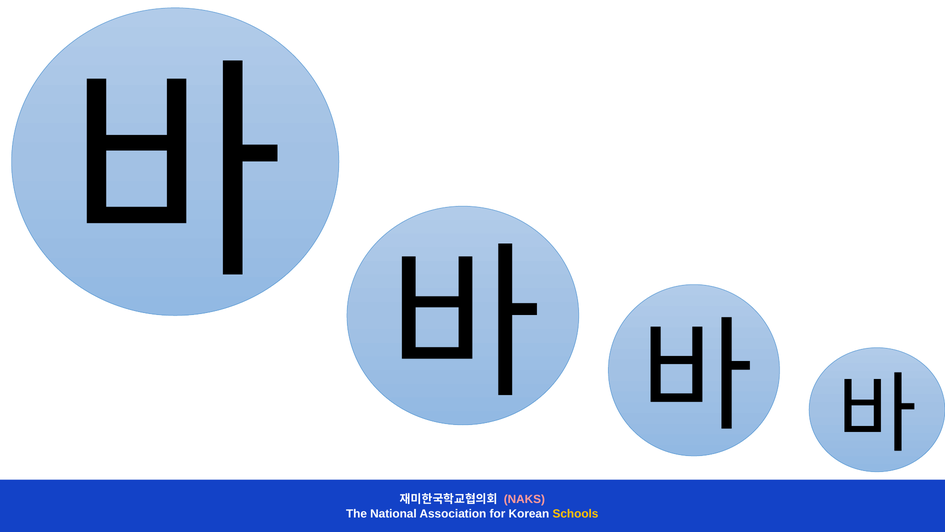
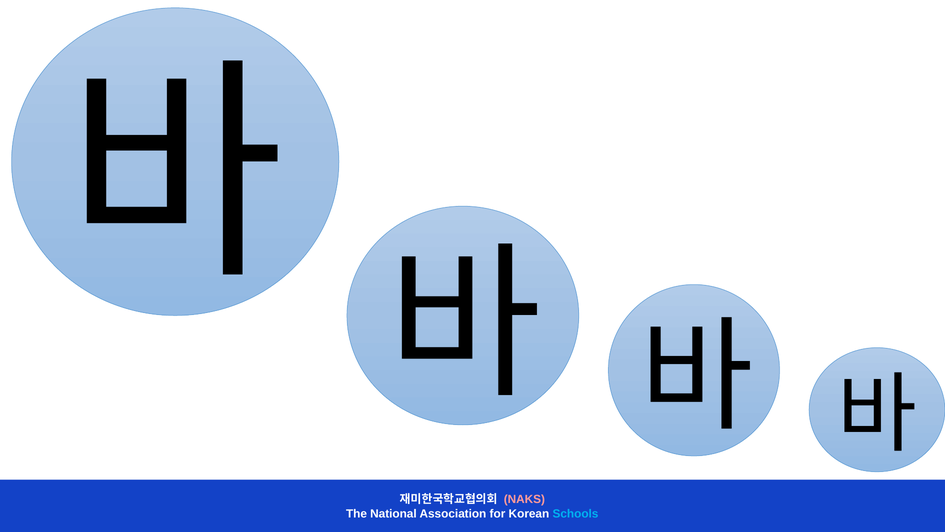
Schools colour: yellow -> light blue (575, 513)
